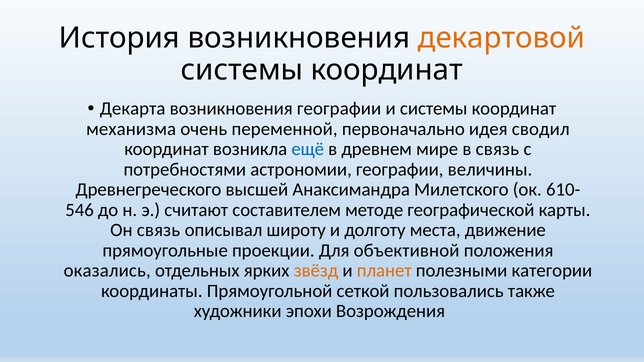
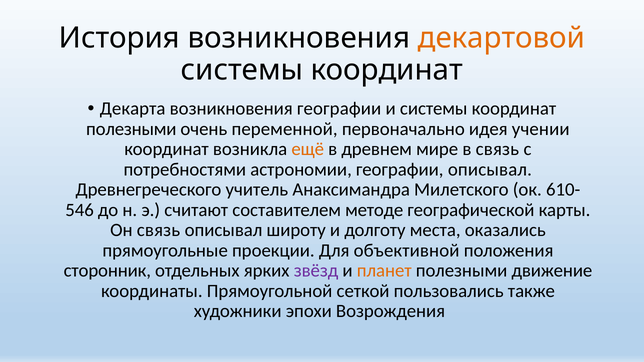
механизма: механизма -> полезными (131, 129)
сводил: сводил -> учении (541, 129)
ещё colour: blue -> orange (308, 149)
географии величины: величины -> описывал (490, 170)
высшей: высшей -> учитель (257, 190)
движение: движение -> оказались (505, 230)
оказались: оказались -> сторонник (107, 271)
звёзд colour: orange -> purple (316, 271)
категории: категории -> движение (552, 271)
